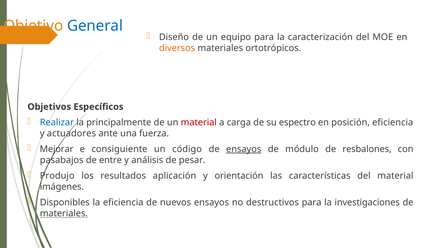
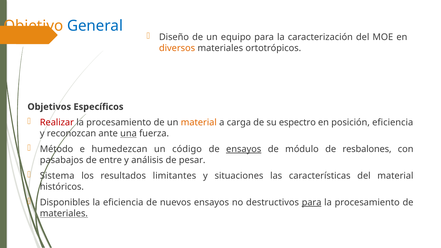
Realizar colour: blue -> red (57, 122)
principalmente: principalmente -> procesamiento (119, 122)
material colour: red -> orange (199, 122)
actuadores: actuadores -> reconozcan (72, 134)
una underline: none -> present (128, 134)
Mejorar: Mejorar -> Método (57, 149)
consiguiente: consiguiente -> humedezcan (119, 149)
Produjo: Produjo -> Sistema (57, 176)
aplicación: aplicación -> limitantes (175, 176)
orientación: orientación -> situaciones (239, 176)
imágenes: imágenes -> históricos (62, 187)
para underline: none -> present (312, 203)
investigaciones: investigaciones -> procesamiento (367, 203)
